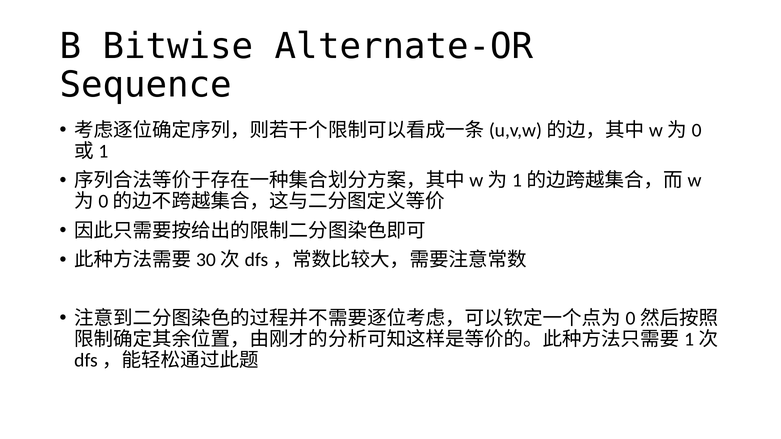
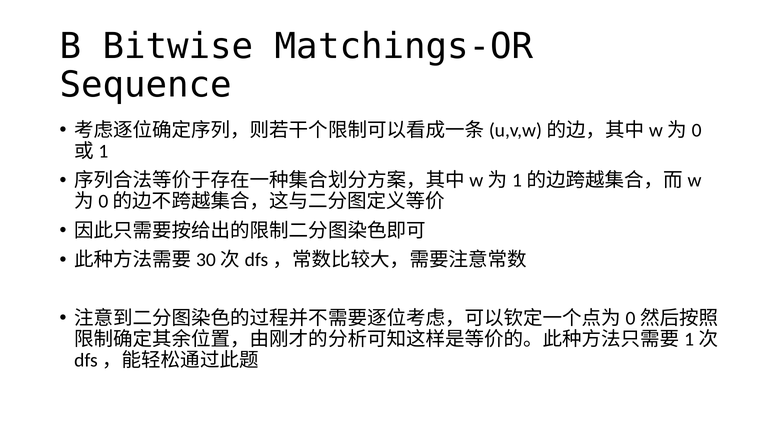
Alternate-OR: Alternate-OR -> Matchings-OR (404, 46)
